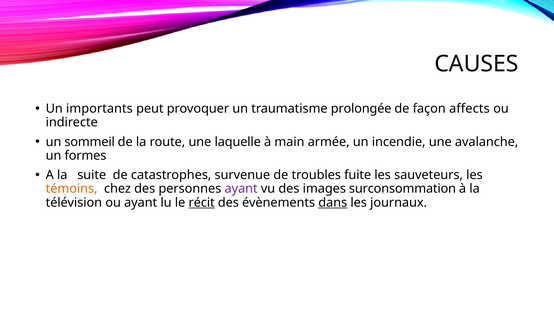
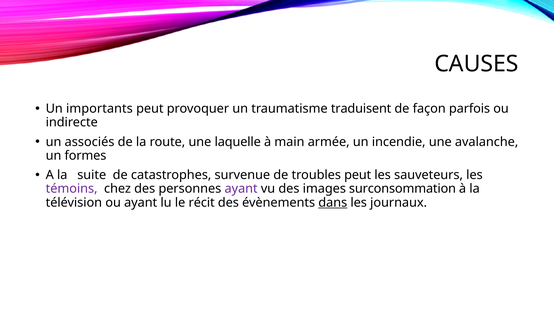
prolongée: prolongée -> traduisent (361, 109)
affects: affects -> parfois (470, 109)
sommeil: sommeil -> associés (90, 142)
troubles fuite: fuite -> peut (358, 175)
témoins colour: orange -> purple (72, 189)
récit underline: present -> none (202, 202)
